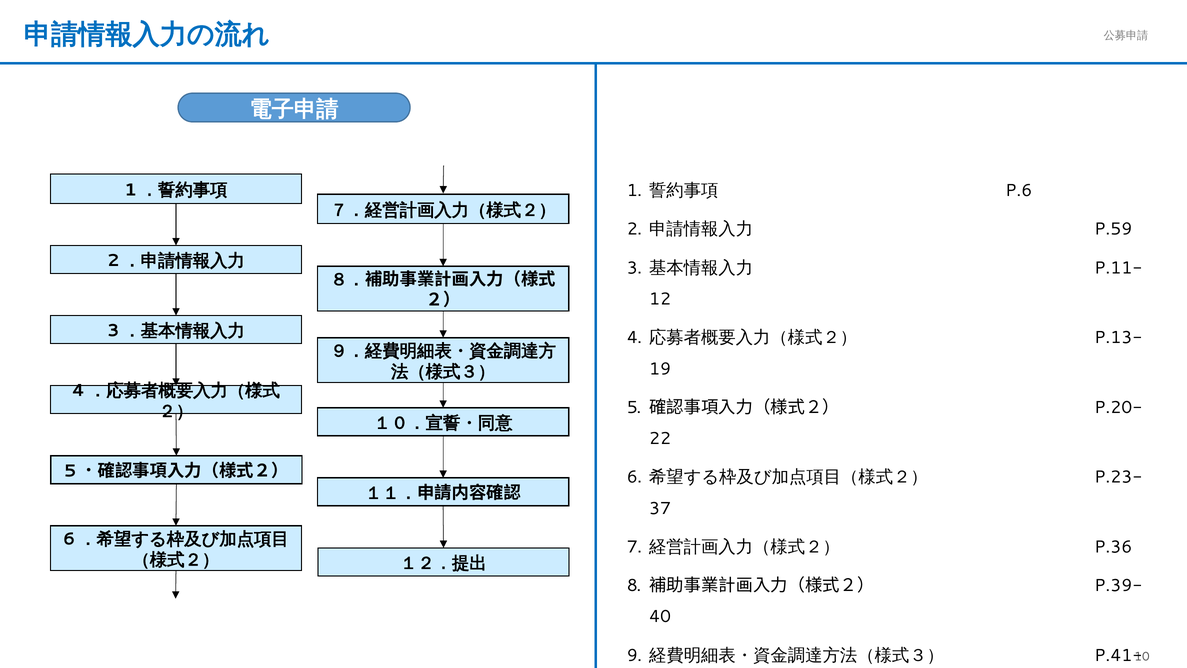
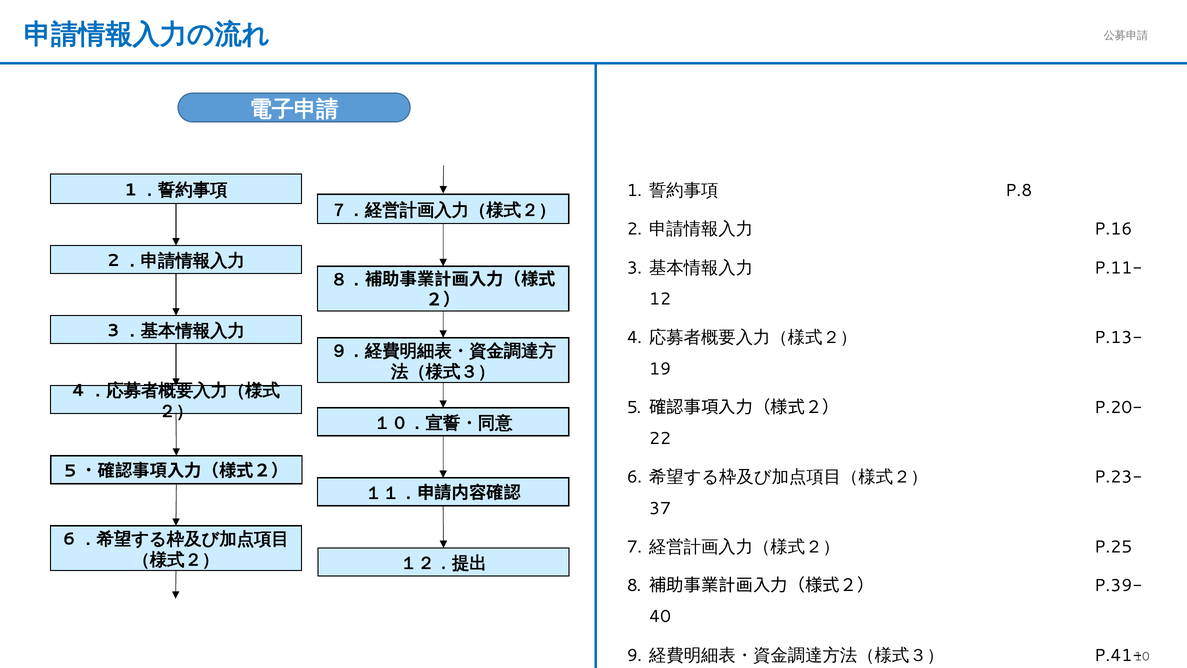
P.6: P.6 -> P.8 (1019, 191)
P.59: P.59 -> P.16 (1113, 229)
P.36: P.36 -> P.25 (1113, 547)
